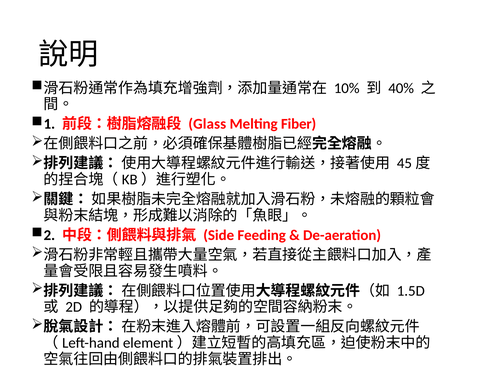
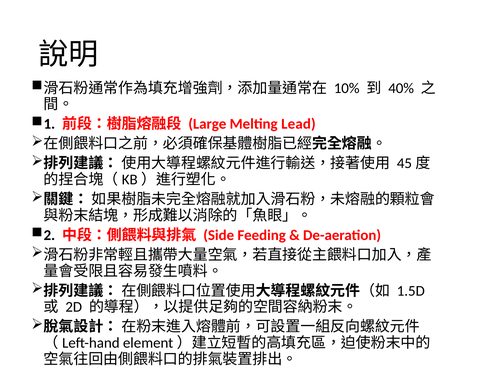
Glass: Glass -> Large (207, 124)
Fiber: Fiber -> Lead (298, 124)
